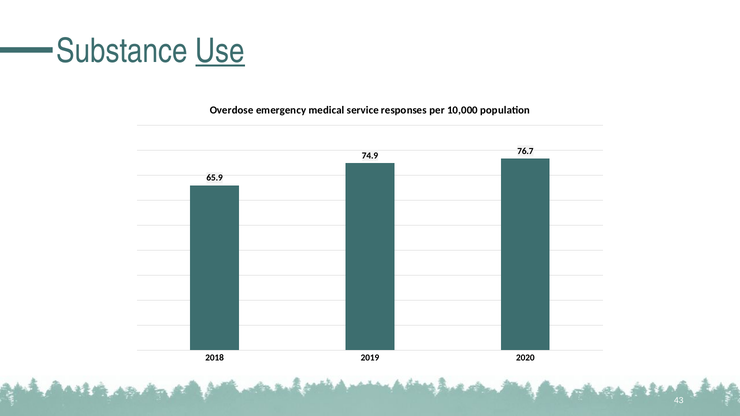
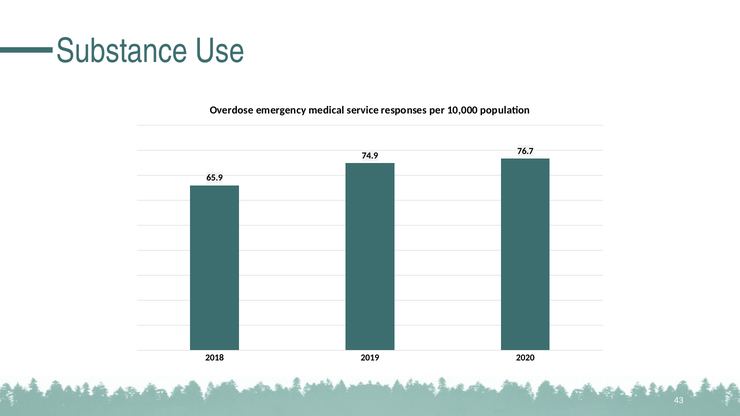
Use underline: present -> none (220, 51)
